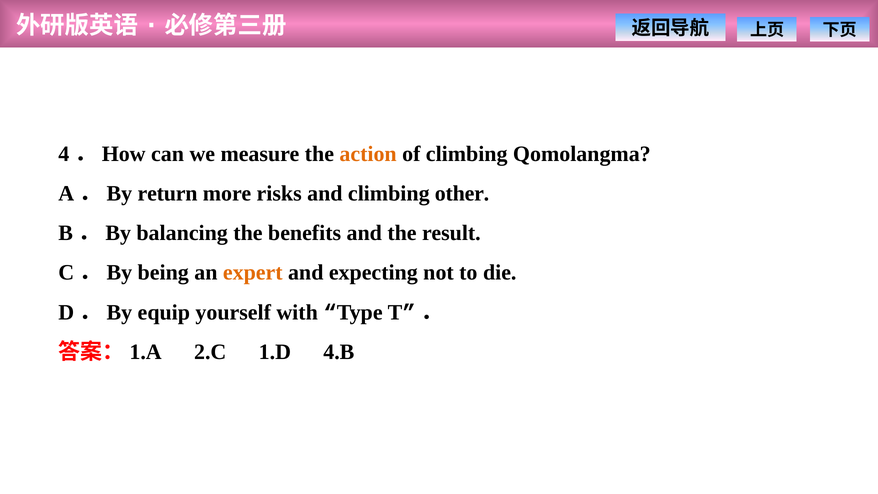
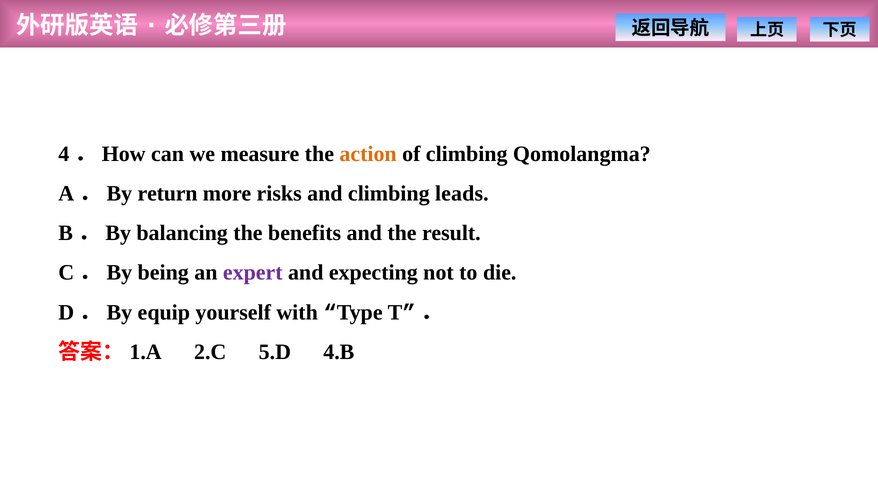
other: other -> leads (462, 194)
expert colour: orange -> purple (253, 273)
1.D: 1.D -> 5.D (275, 352)
